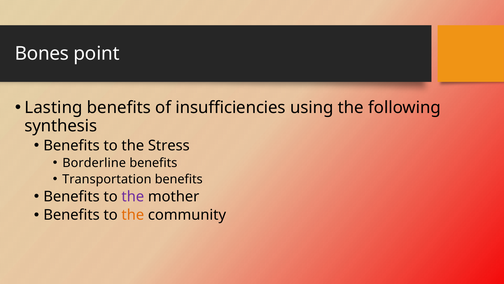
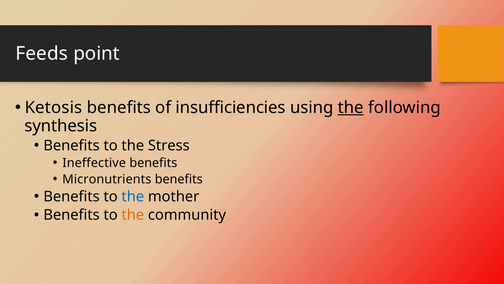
Bones: Bones -> Feeds (42, 53)
Lasting: Lasting -> Ketosis (53, 107)
the underline: none -> present (351, 107)
Borderline: Borderline -> Ineffective (94, 163)
Transportation: Transportation -> Micronutrients (107, 179)
the colour: purple -> blue (133, 196)
